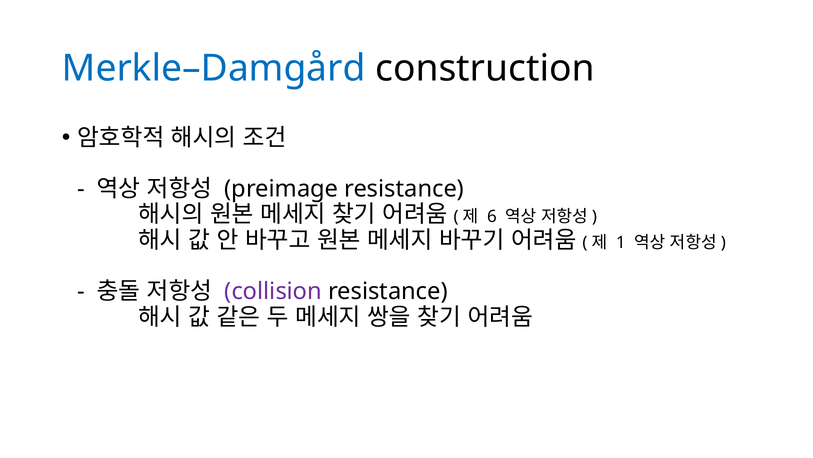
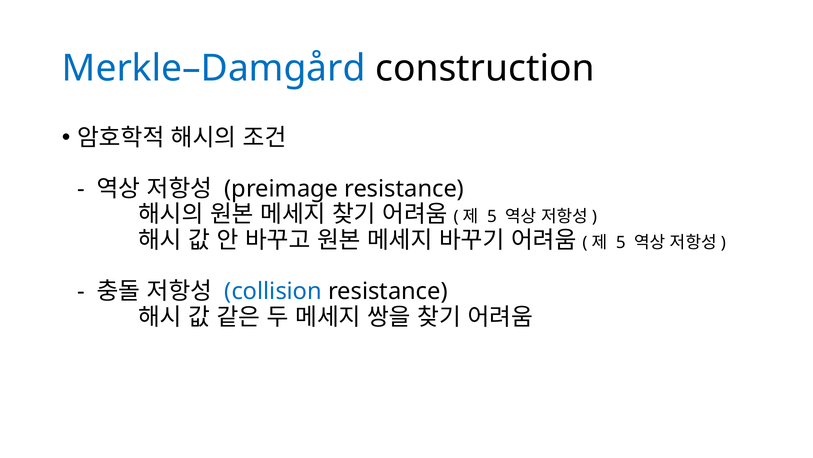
6: 6 -> 5 (492, 217)
1: 1 -> 5 (621, 242)
collision colour: purple -> blue (273, 291)
